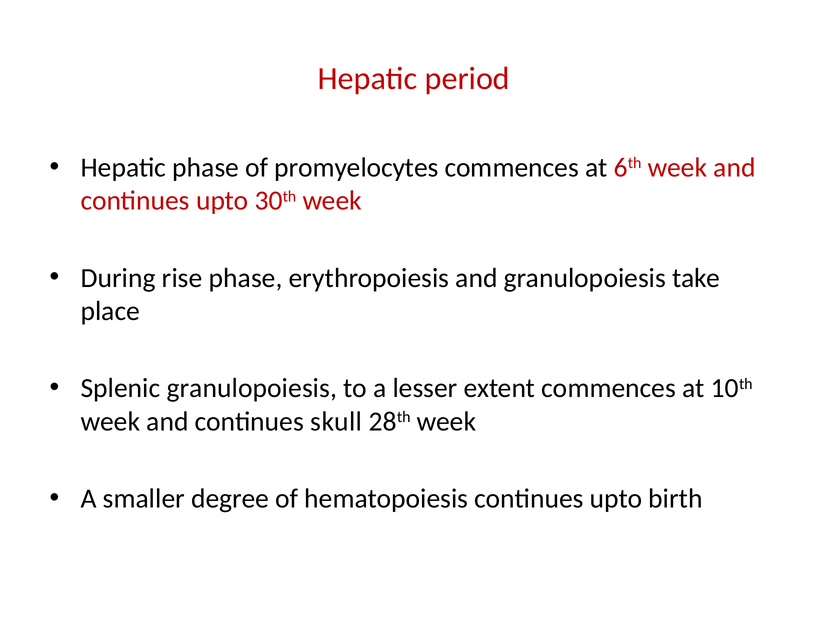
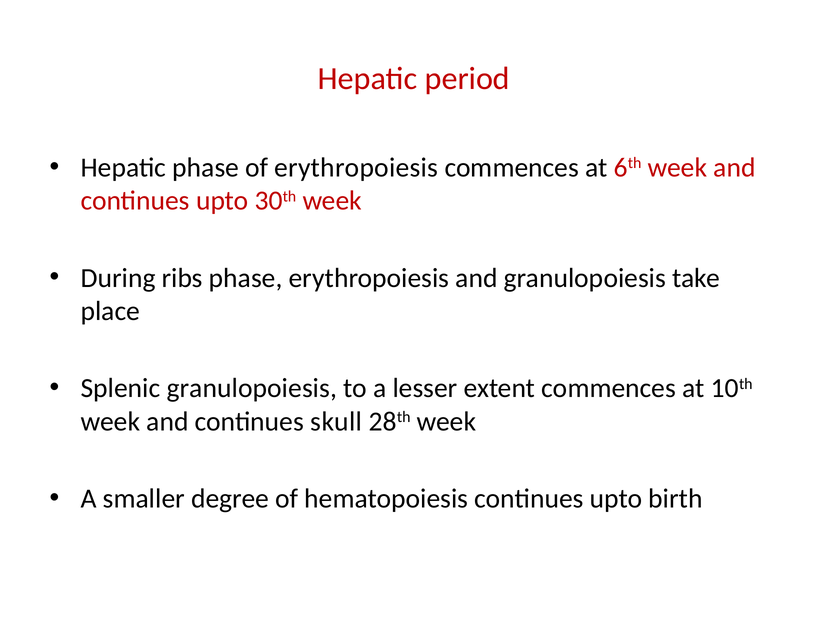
of promyelocytes: promyelocytes -> erythropoiesis (356, 168)
rise: rise -> ribs (182, 278)
